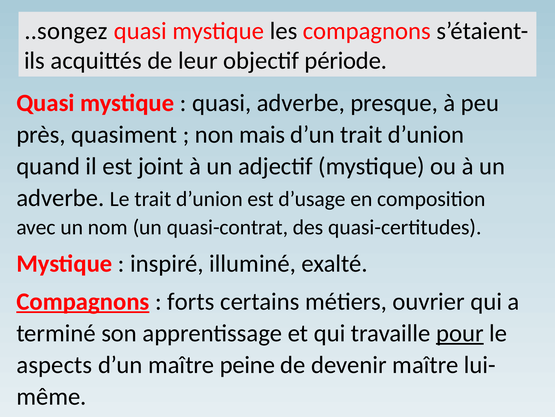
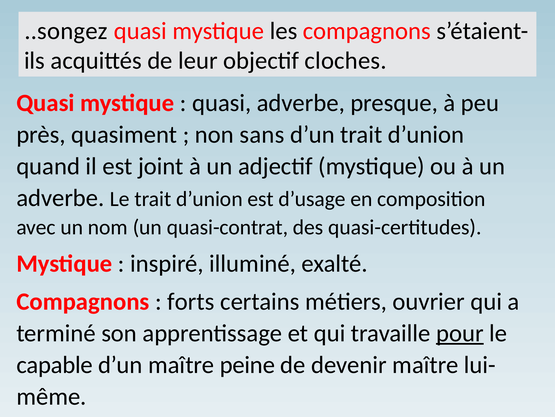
période: période -> cloches (346, 61)
mais: mais -> sans (262, 134)
Compagnons underline: present -> none (83, 301)
aspects: aspects -> capable (55, 364)
